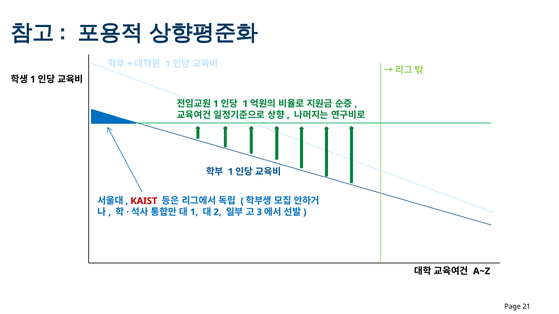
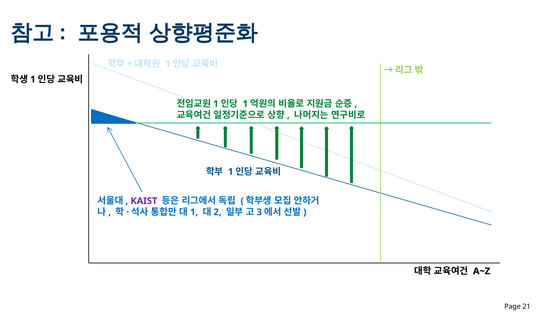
KAIST colour: red -> purple (144, 201)
